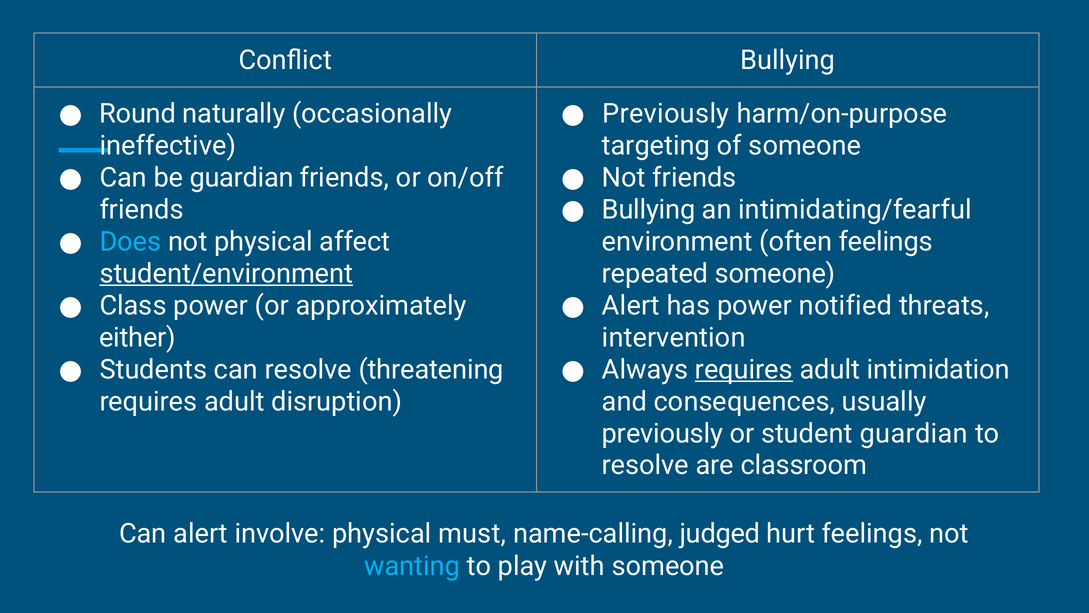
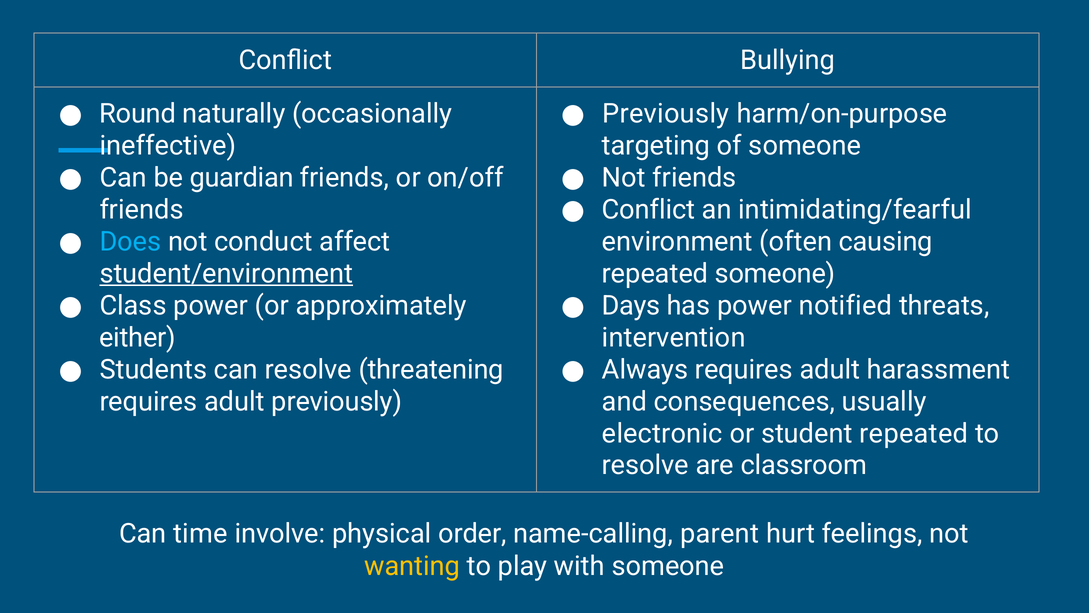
Bullying: Bullying -> Conflict (649, 210)
not physical: physical -> conduct (263, 242)
often feelings: feelings -> causing (886, 242)
Alert: Alert -> Days (631, 305)
requires underline: present -> none (744, 369)
intimidation: intimidation -> harassment (938, 369)
adult disruption: disruption -> previously (337, 401)
previously: previously -> electronic (662, 433)
student guardian: guardian -> repeated (914, 433)
Can alert: alert -> time (200, 533)
must: must -> order (472, 533)
judged: judged -> parent (720, 533)
wanting colour: light blue -> yellow (412, 566)
